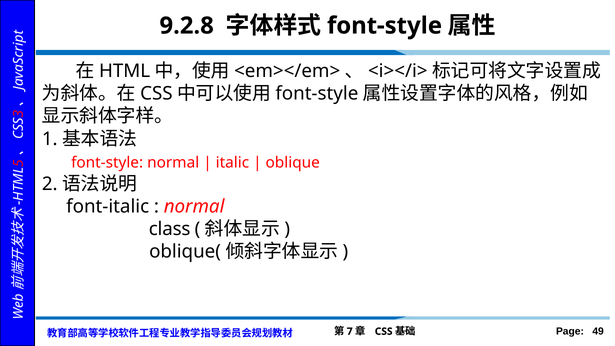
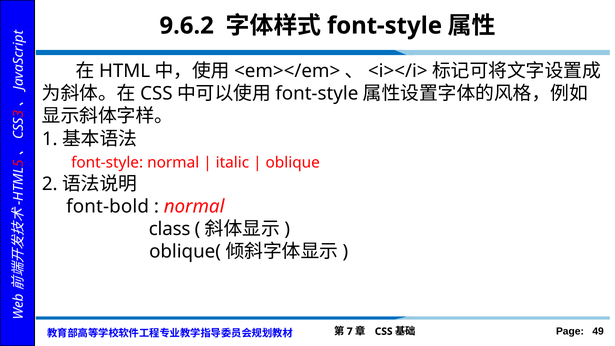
9.2.8: 9.2.8 -> 9.6.2 (187, 26)
font-italic: font-italic -> font-bold (108, 206)
